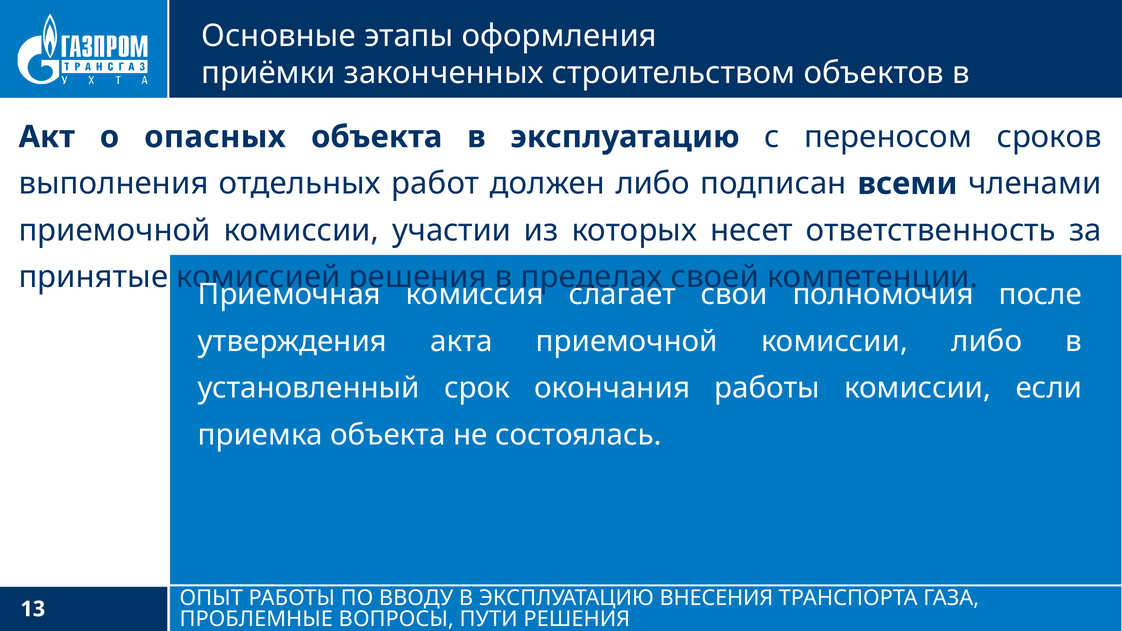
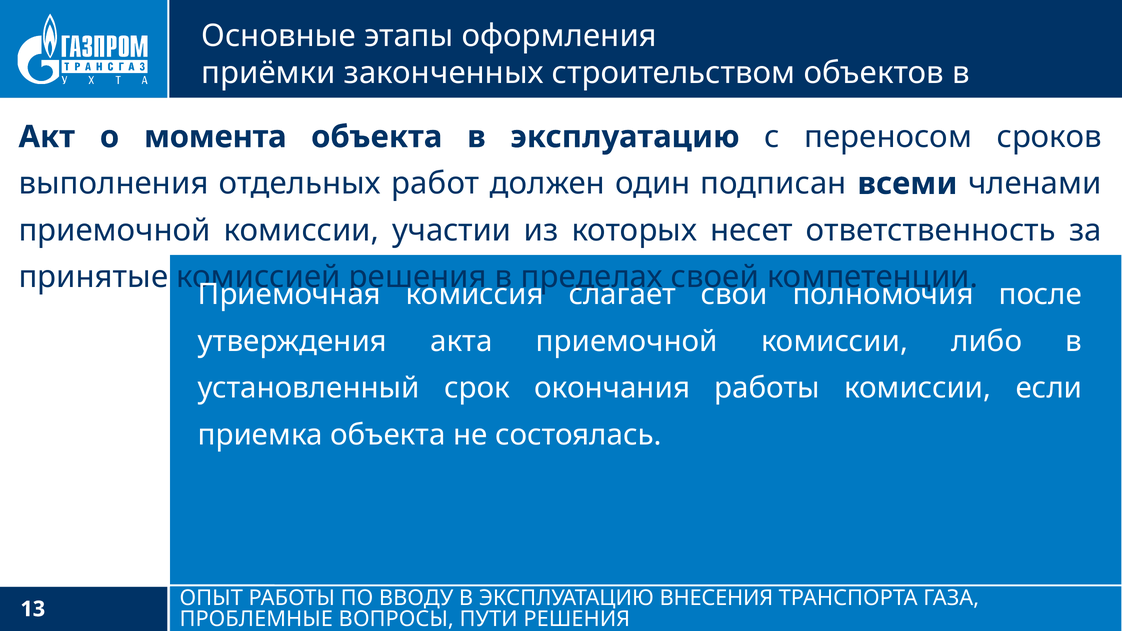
опасных: опасных -> момента (215, 137)
должен либо: либо -> один (653, 184)
